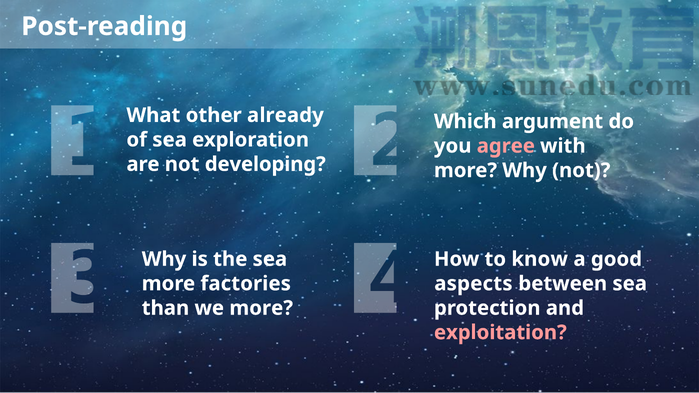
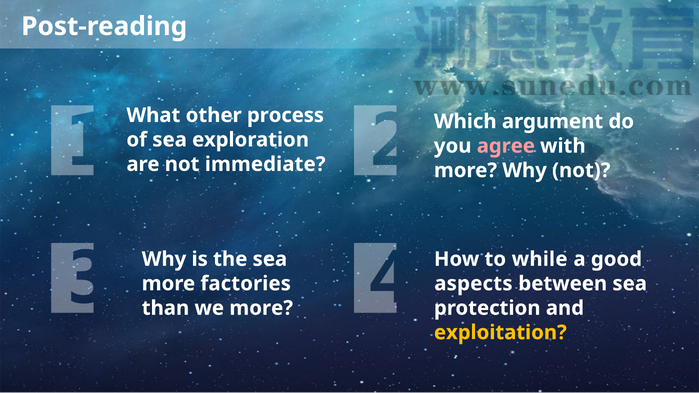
already: already -> process (285, 115)
developing: developing -> immediate (265, 164)
know: know -> while (540, 259)
exploitation colour: pink -> yellow (500, 333)
